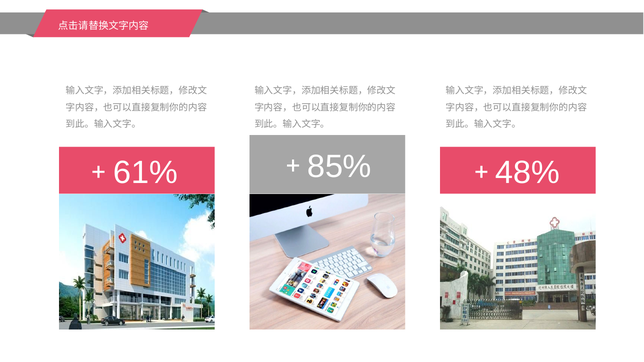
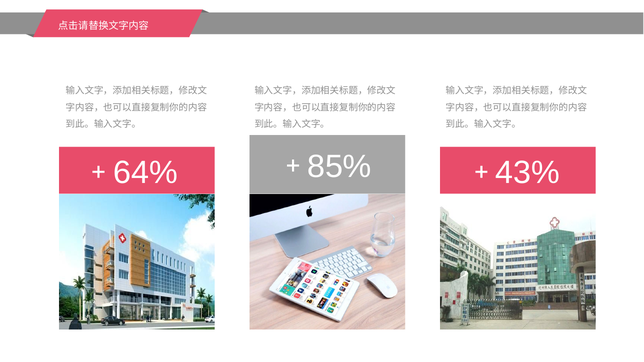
61%: 61% -> 64% (146, 173)
48%: 48% -> 43% (528, 173)
